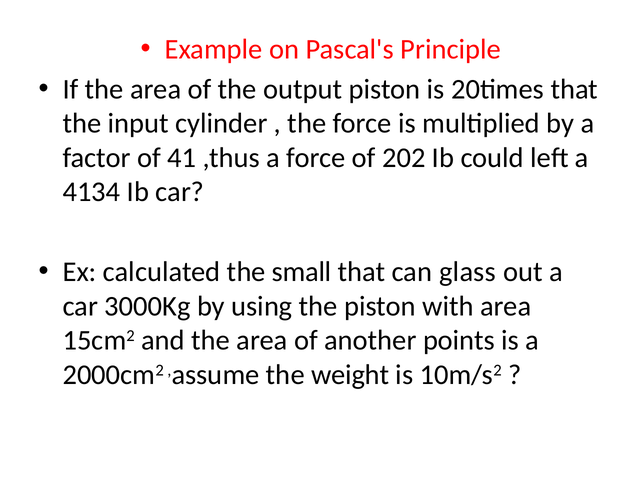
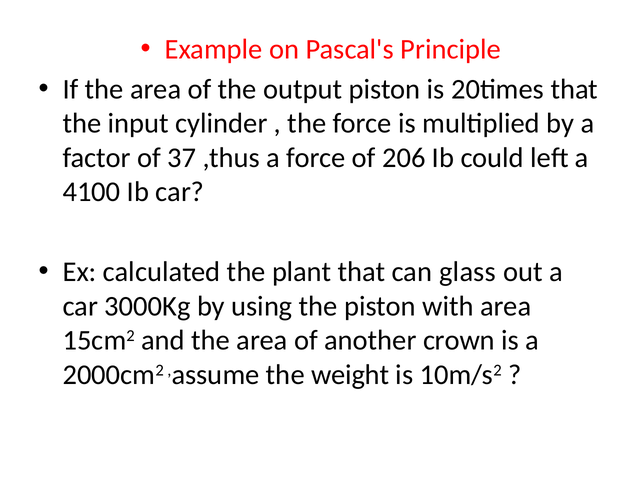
41: 41 -> 37 (182, 158)
202: 202 -> 206 (404, 158)
4134: 4134 -> 4100 (91, 192)
small: small -> plant (302, 272)
points: points -> crown (459, 340)
